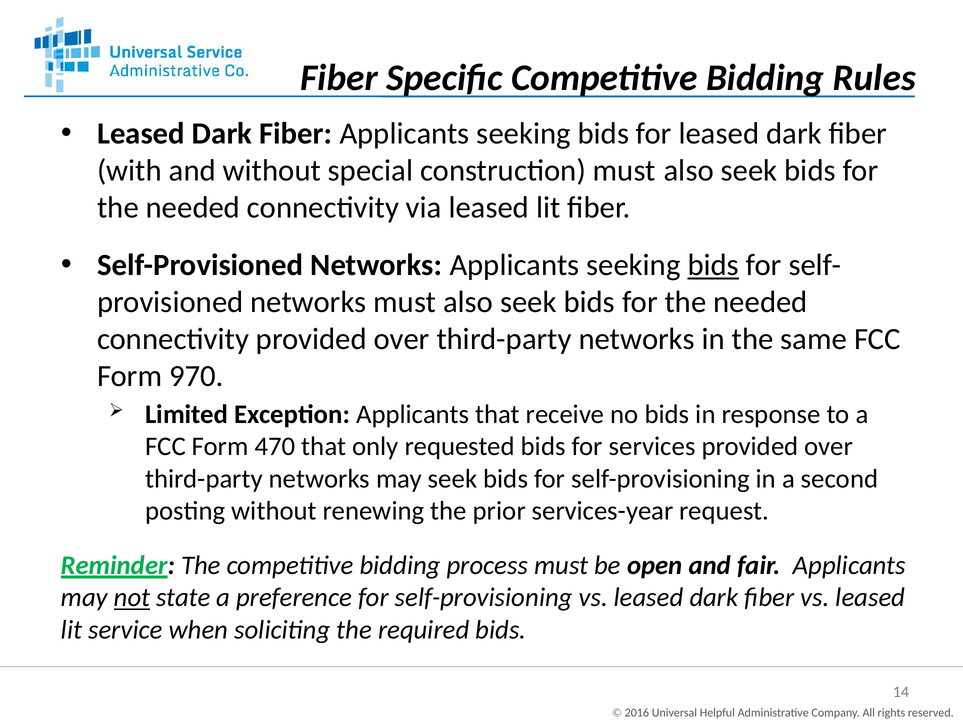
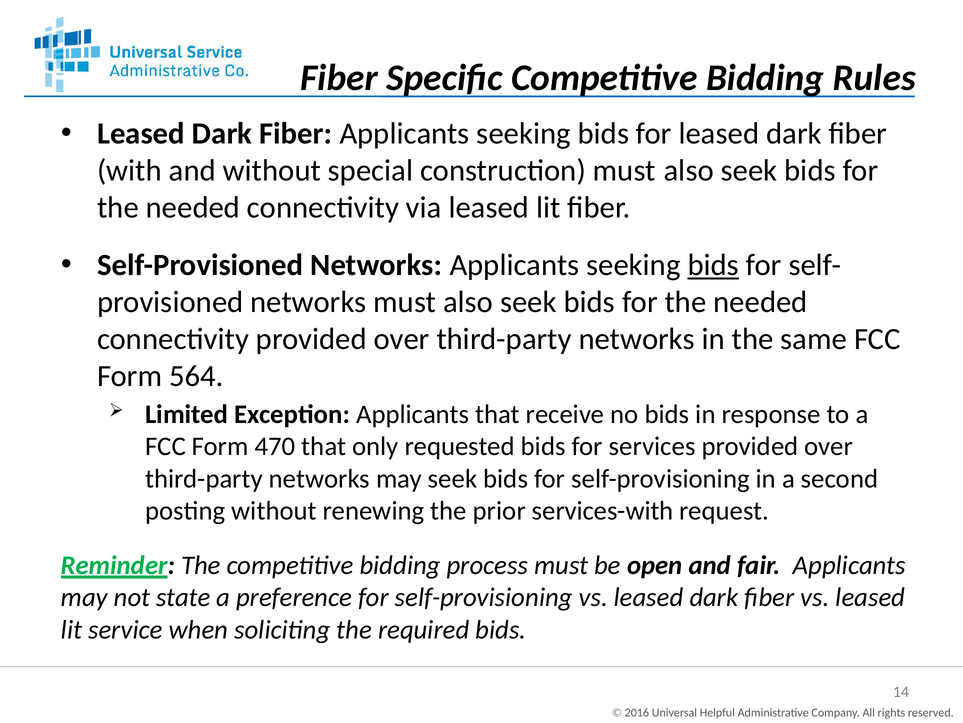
970: 970 -> 564 (196, 376)
services-year: services-year -> services-with (603, 510)
not underline: present -> none (132, 597)
